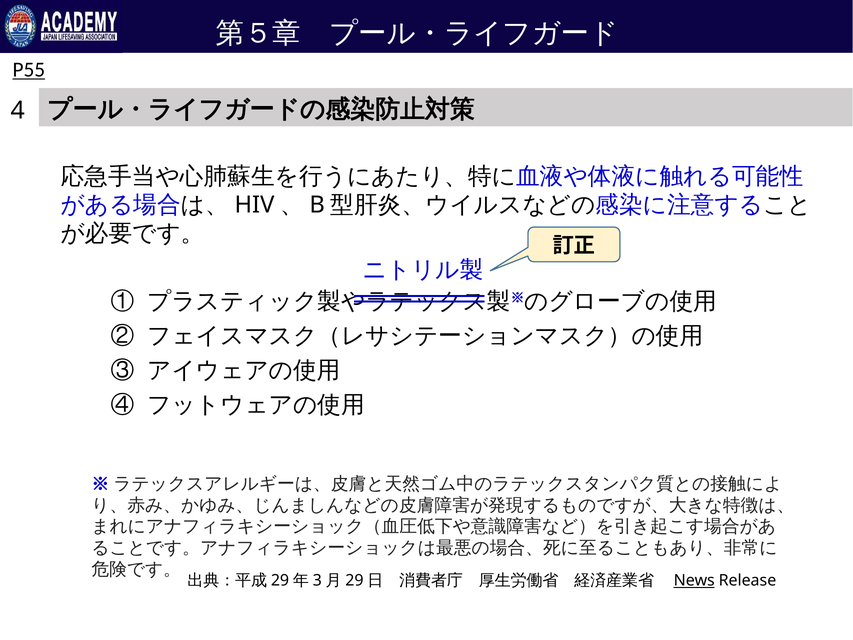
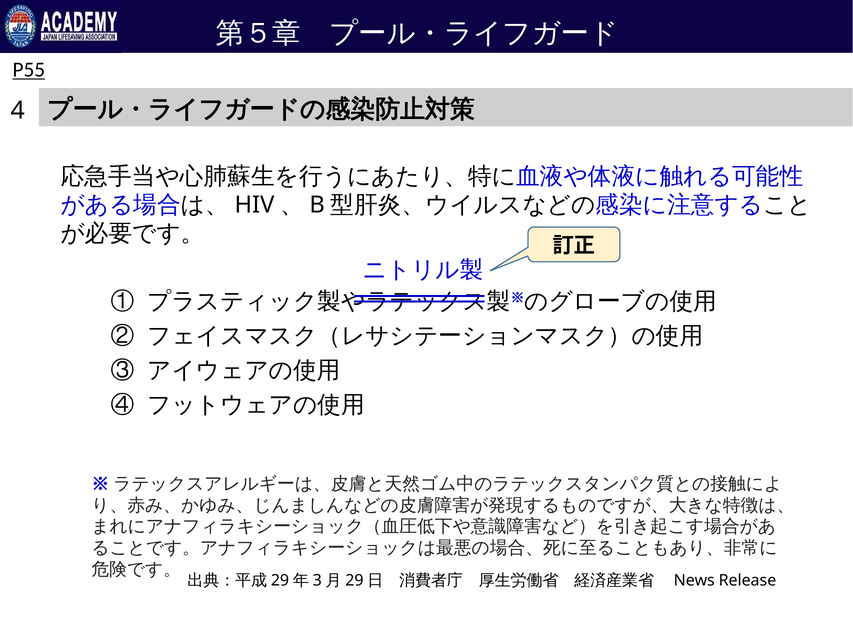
News underline: present -> none (694, 580)
